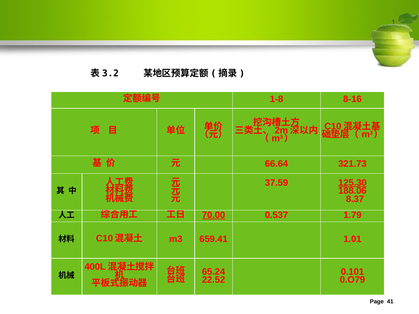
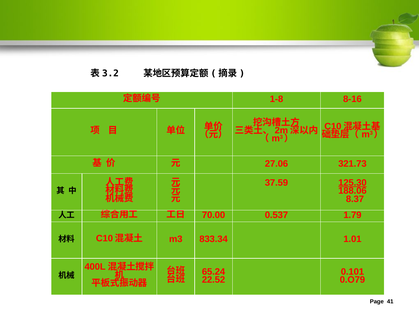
66.64: 66.64 -> 27.06 (276, 164)
70.00 underline: present -> none (214, 215)
659.41: 659.41 -> 833.34 (214, 239)
